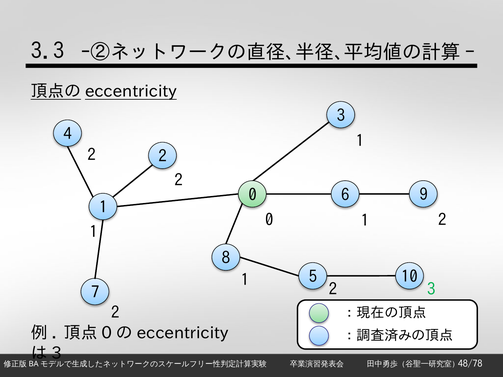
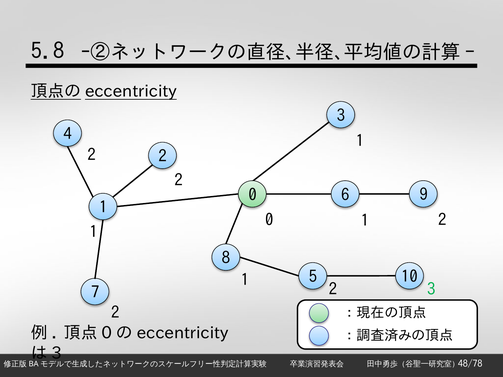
3.3: 3.3 -> 5.8 (47, 52)
